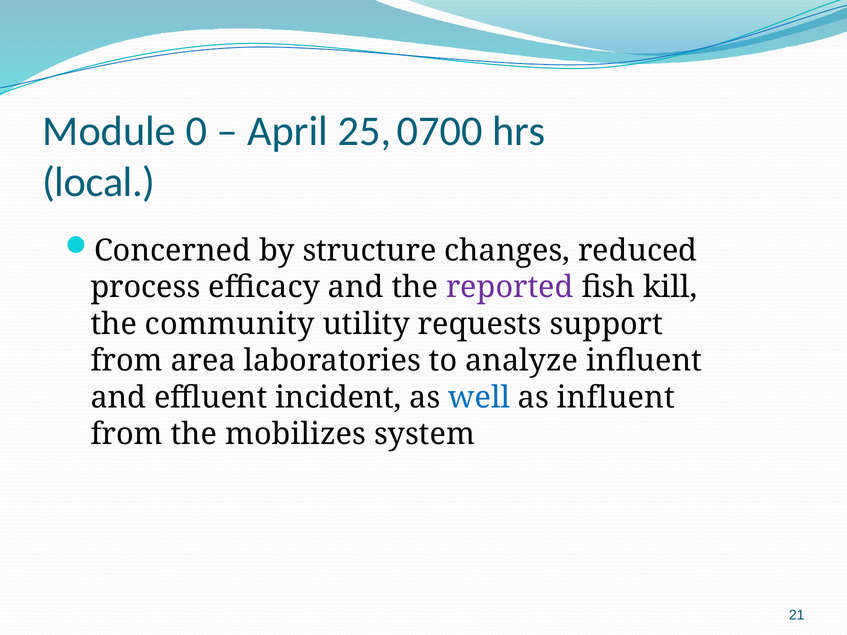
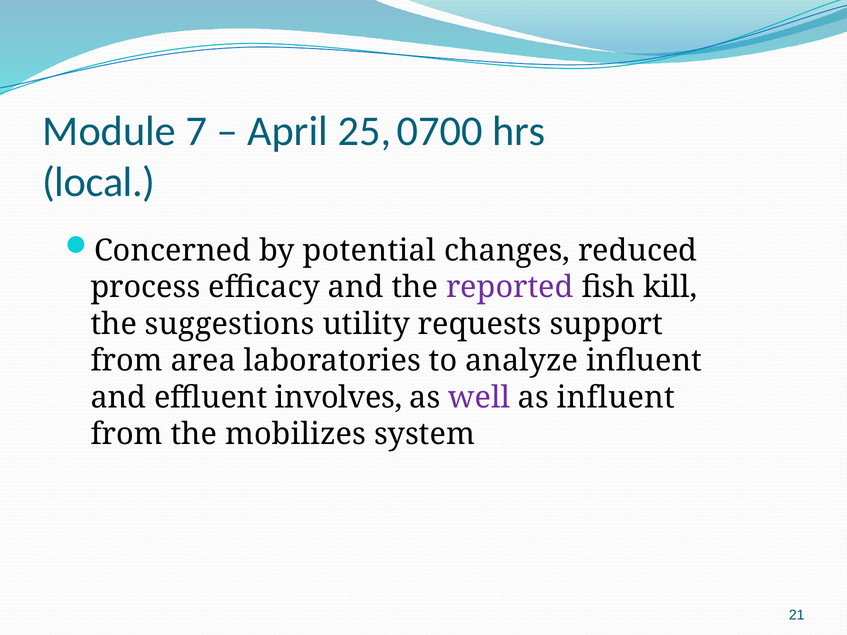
0: 0 -> 7 (196, 131)
structure: structure -> potential (369, 251)
community: community -> suggestions (230, 324)
incident: incident -> involves (339, 398)
well colour: blue -> purple (479, 398)
